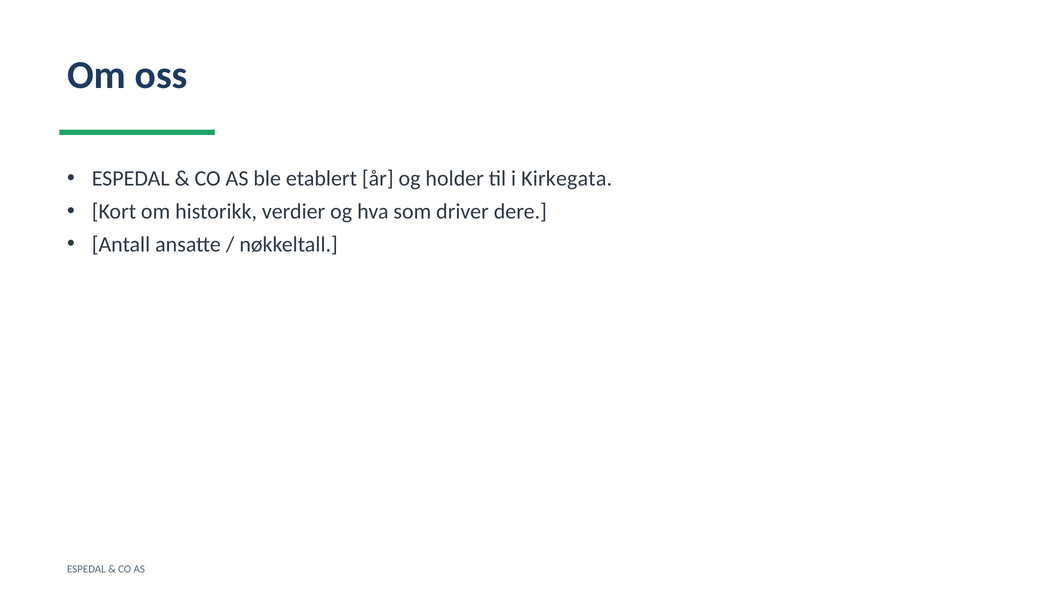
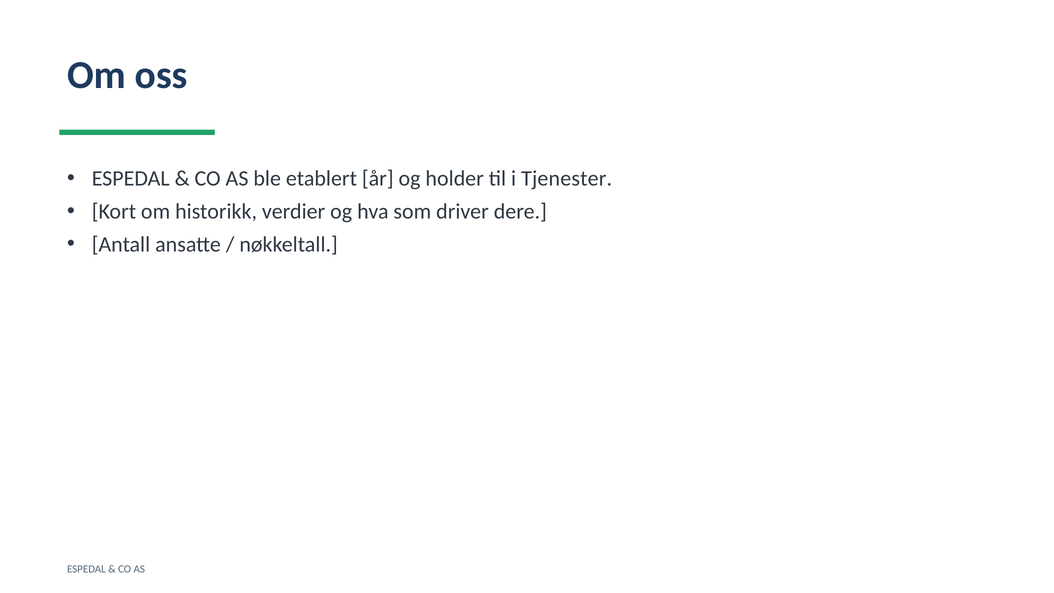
Kirkegata: Kirkegata -> Tjenester (567, 179)
